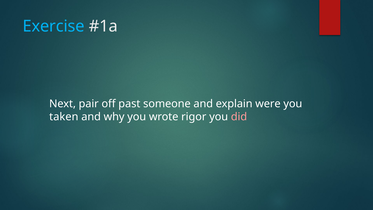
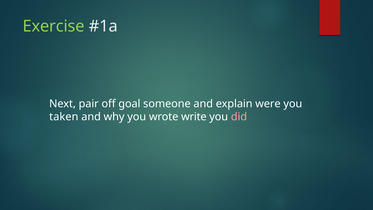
Exercise colour: light blue -> light green (54, 26)
past: past -> goal (129, 104)
rigor: rigor -> write (194, 117)
